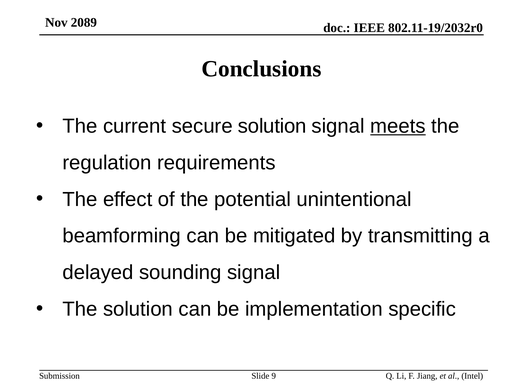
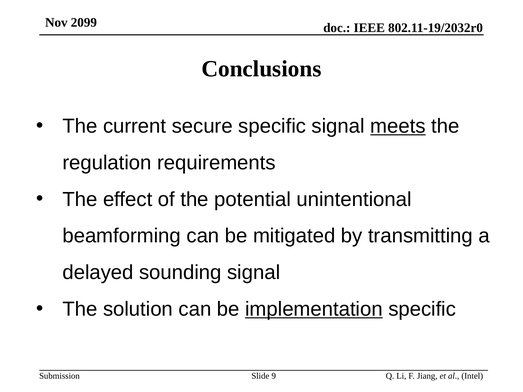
2089: 2089 -> 2099 (84, 23)
secure solution: solution -> specific (272, 126)
implementation underline: none -> present (314, 309)
